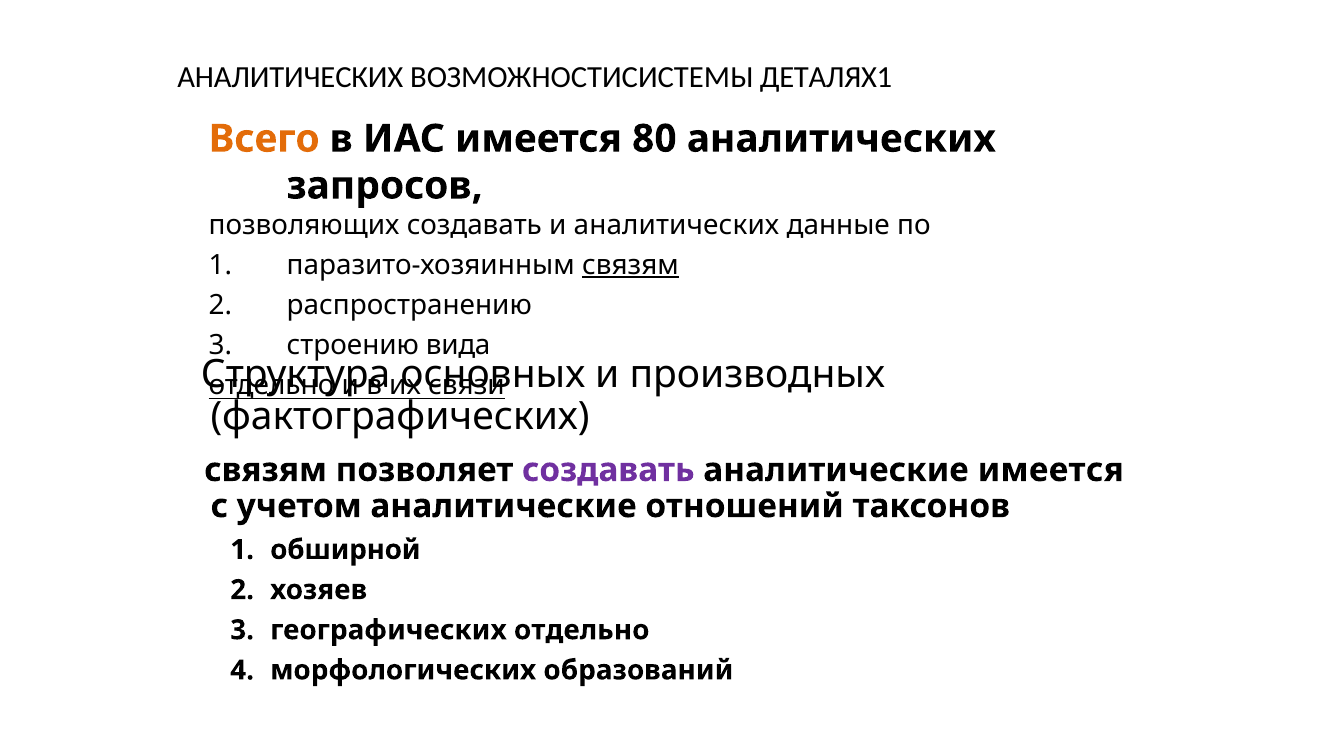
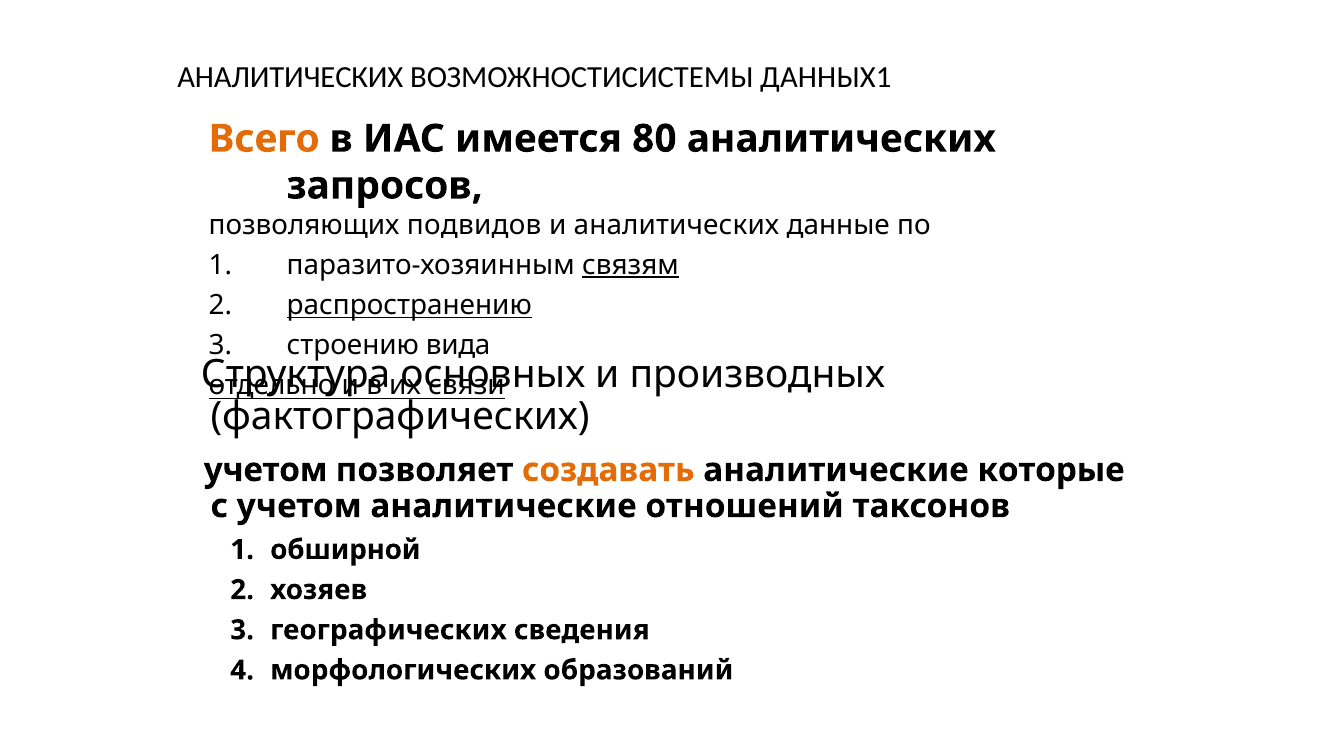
ДЕТАЛЯХ1: ДЕТАЛЯХ1 -> ДАННЫХ1 (826, 77)
позволяющих создавать: создавать -> подвидов (474, 225)
распространению underline: none -> present (409, 305)
связям: связям -> учетом (266, 470)
создавать colour: purple -> orange (608, 470)
аналитические имеется: имеется -> которые (1051, 470)
географических отдельно: отдельно -> сведения (582, 630)
